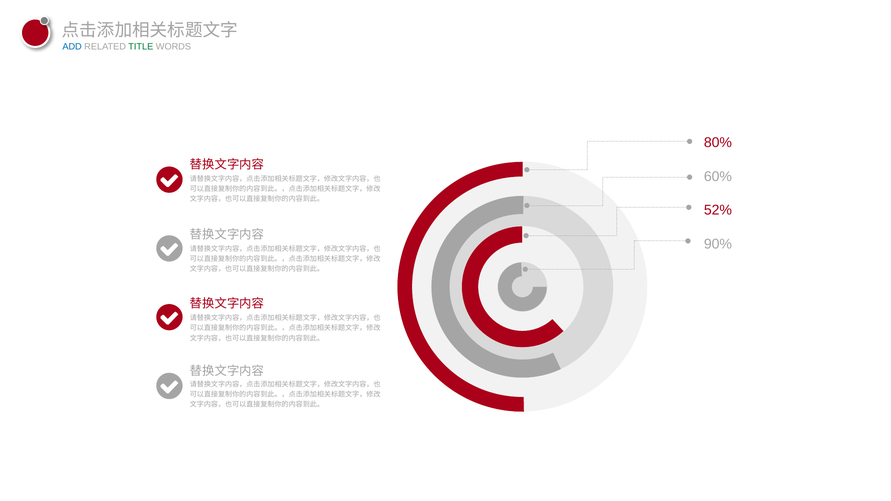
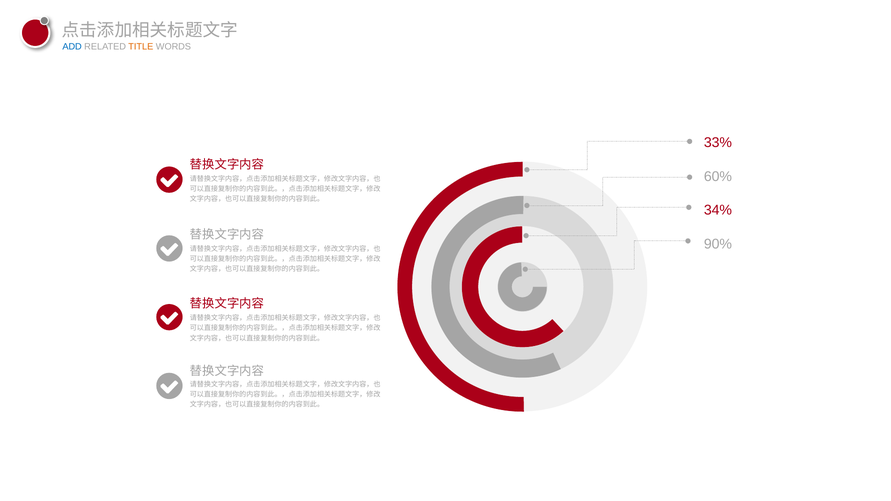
TITLE colour: green -> orange (141, 47)
80%: 80% -> 33% (718, 143)
52%: 52% -> 34% (718, 210)
